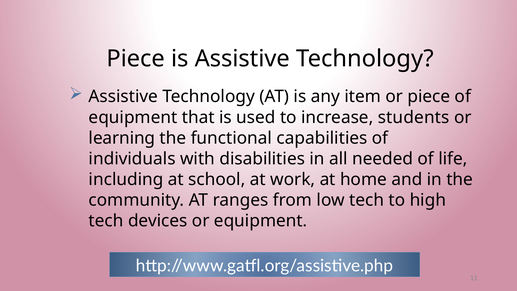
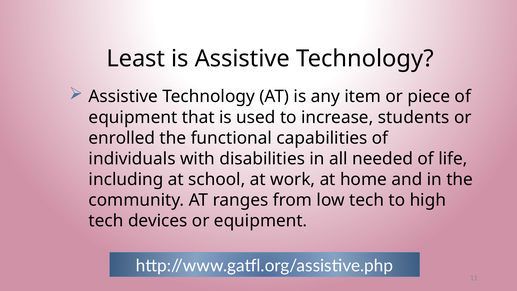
Piece: Piece -> Least (136, 59)
learning: learning -> enrolled (122, 138)
